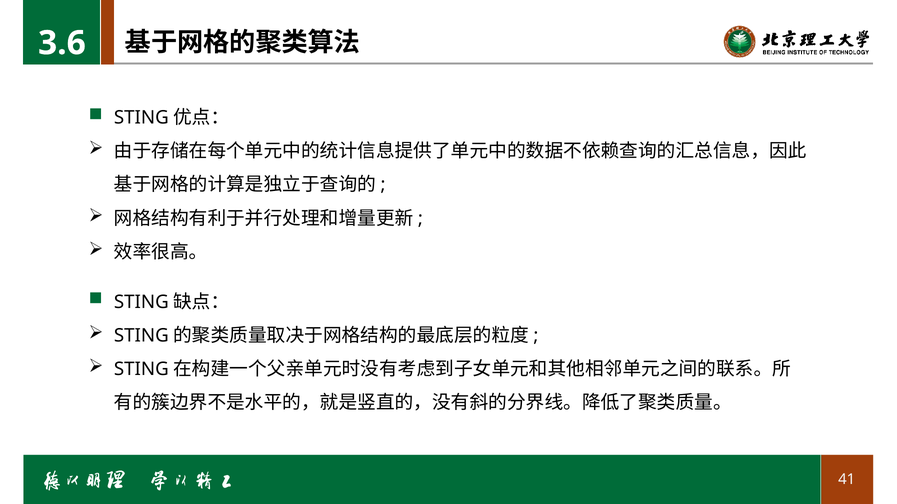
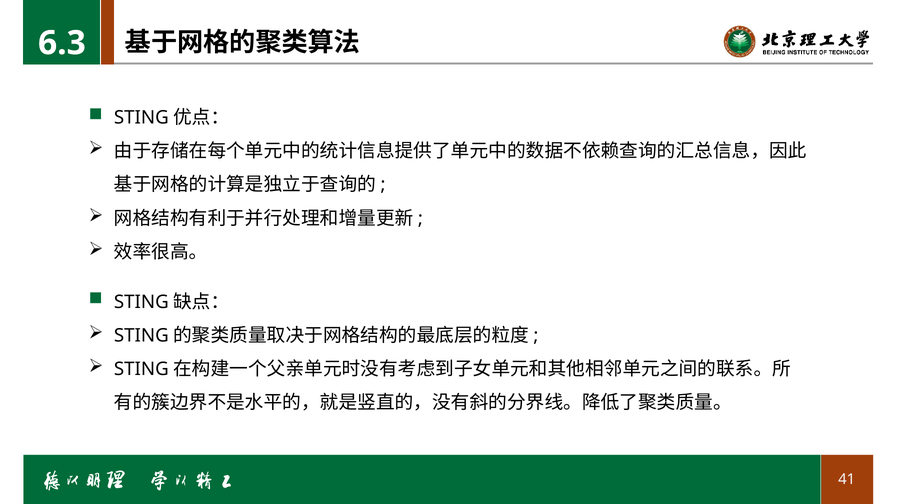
3.6: 3.6 -> 6.3 (62, 43)
